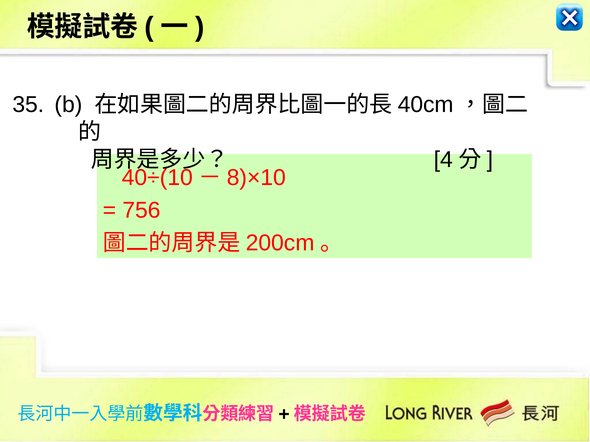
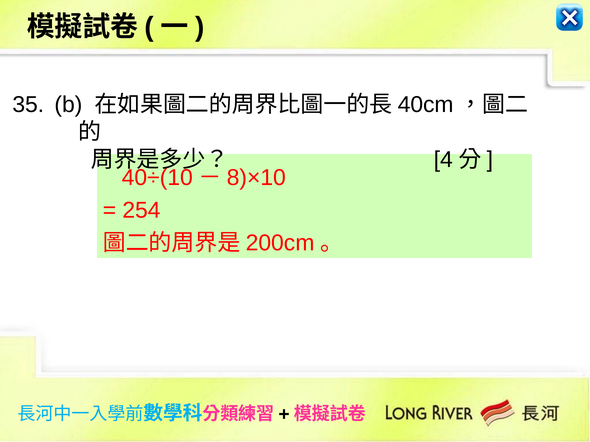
756: 756 -> 254 (142, 211)
